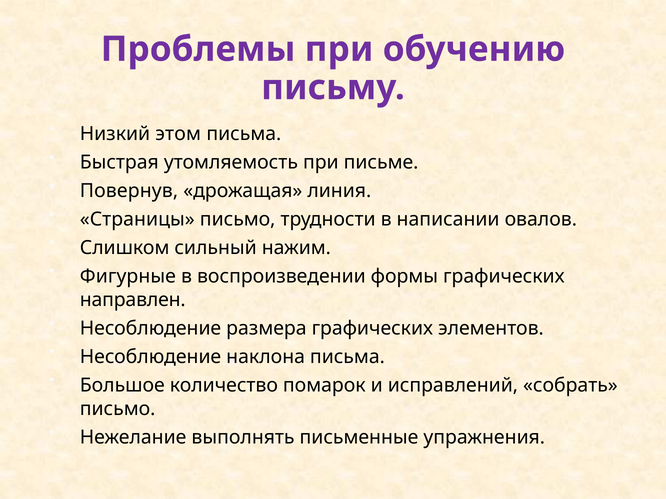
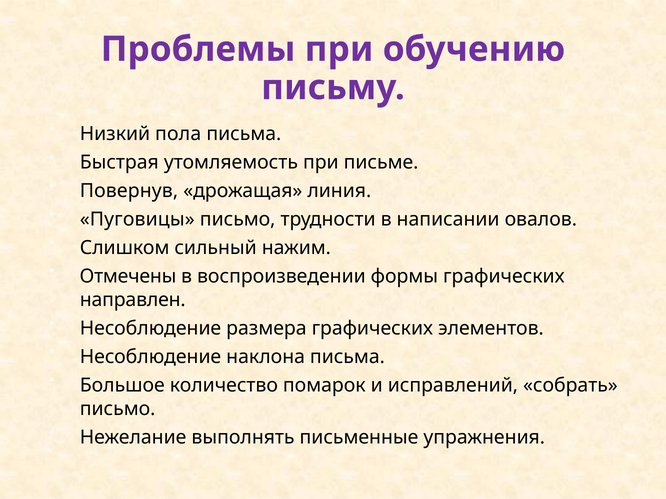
этом: этом -> пола (178, 134)
Страницы: Страницы -> Пуговицы (137, 220)
Фигурные: Фигурные -> Отмечены (128, 276)
